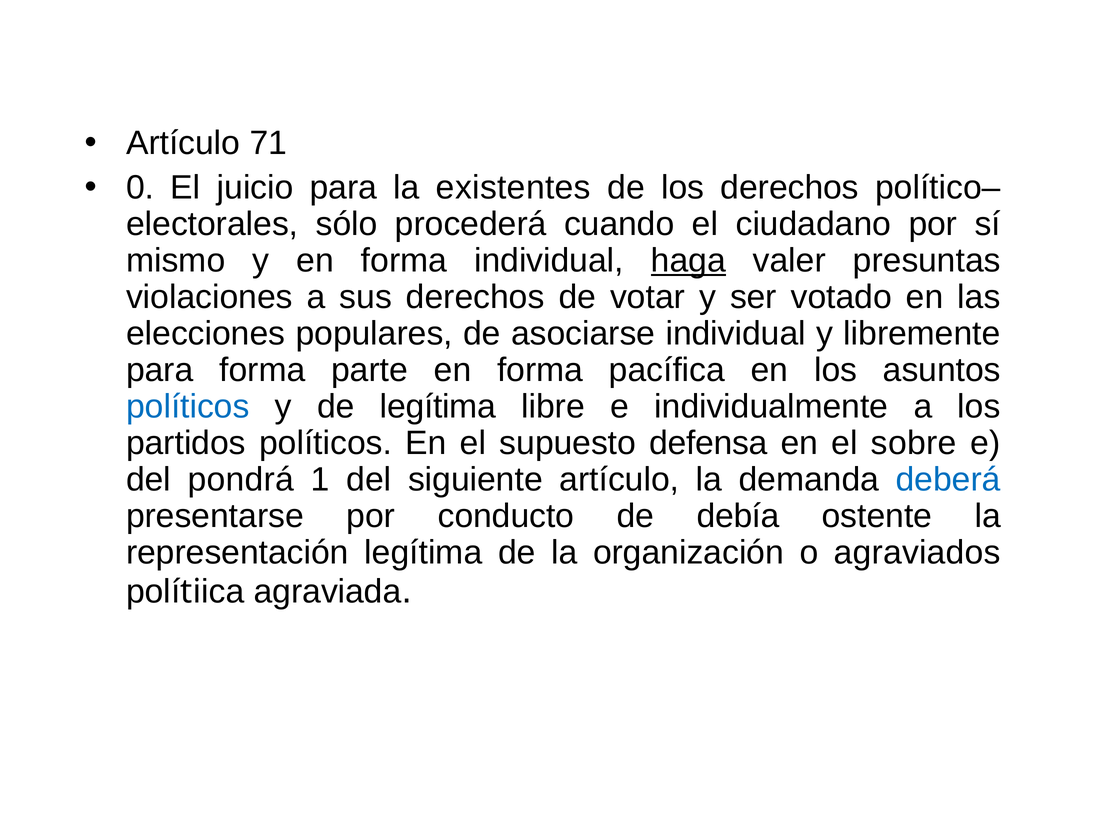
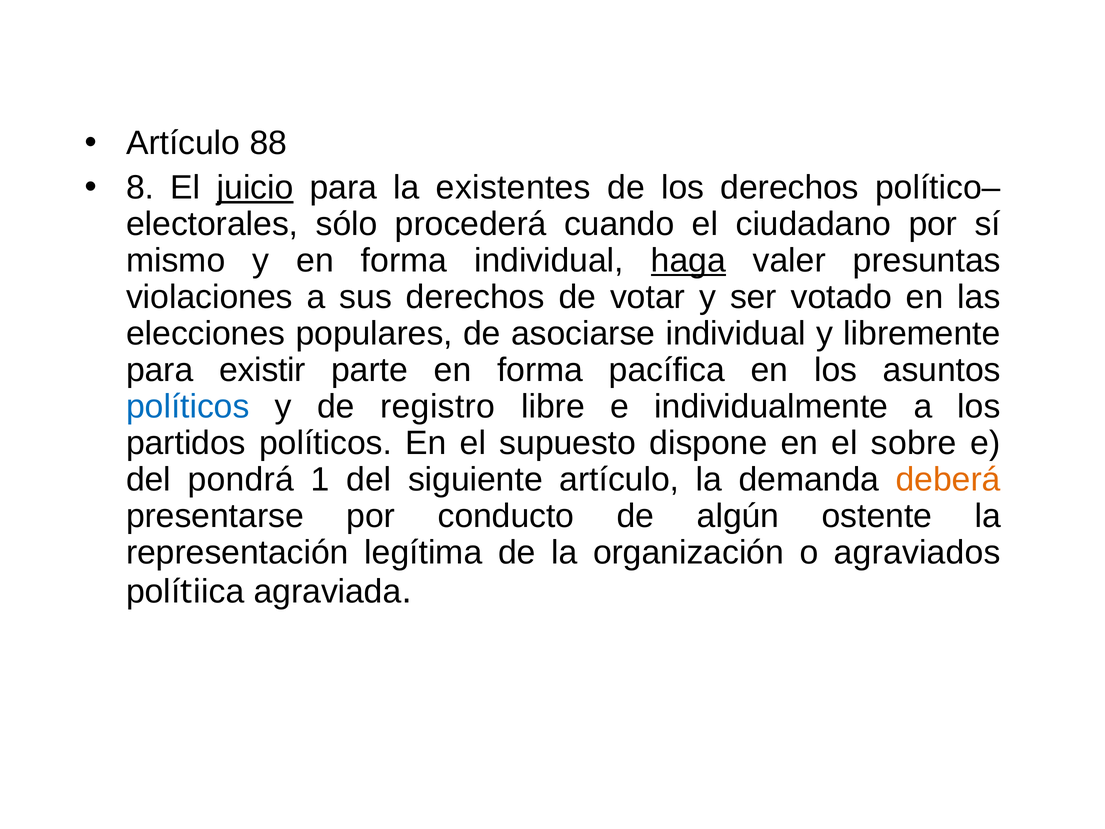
71: 71 -> 88 (268, 143)
0: 0 -> 8 (140, 188)
juicio underline: none -> present (255, 188)
para forma: forma -> existir (263, 370)
de legítima: legítima -> registro (438, 406)
defensa: defensa -> dispone (708, 443)
deberá colour: blue -> orange (948, 479)
debía: debía -> algún (738, 516)
